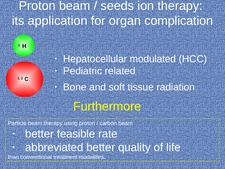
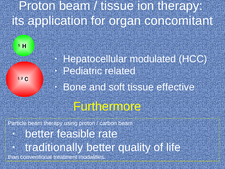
seeds: seeds -> tissue (117, 6)
complication: complication -> concomitant (179, 21)
radiation: radiation -> effective (176, 87)
abbreviated: abbreviated -> traditionally (54, 147)
